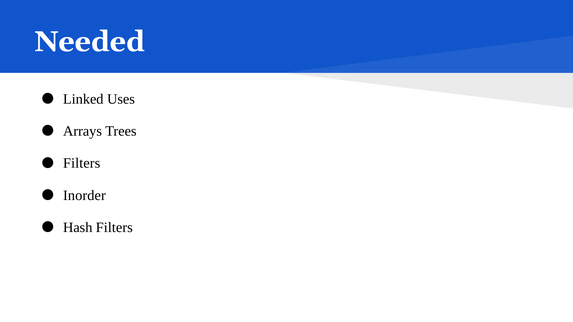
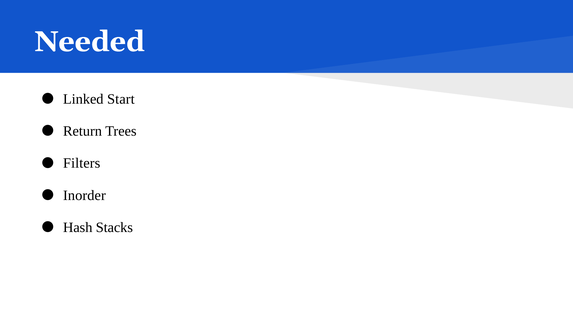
Uses: Uses -> Start (121, 99)
Arrays: Arrays -> Return (82, 131)
Hash Filters: Filters -> Stacks (114, 228)
